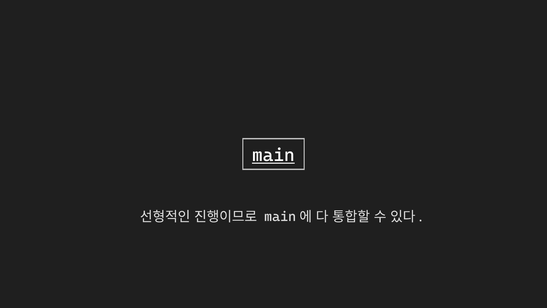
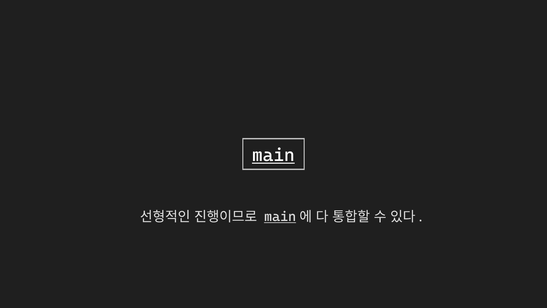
main underline: none -> present (280, 217)
